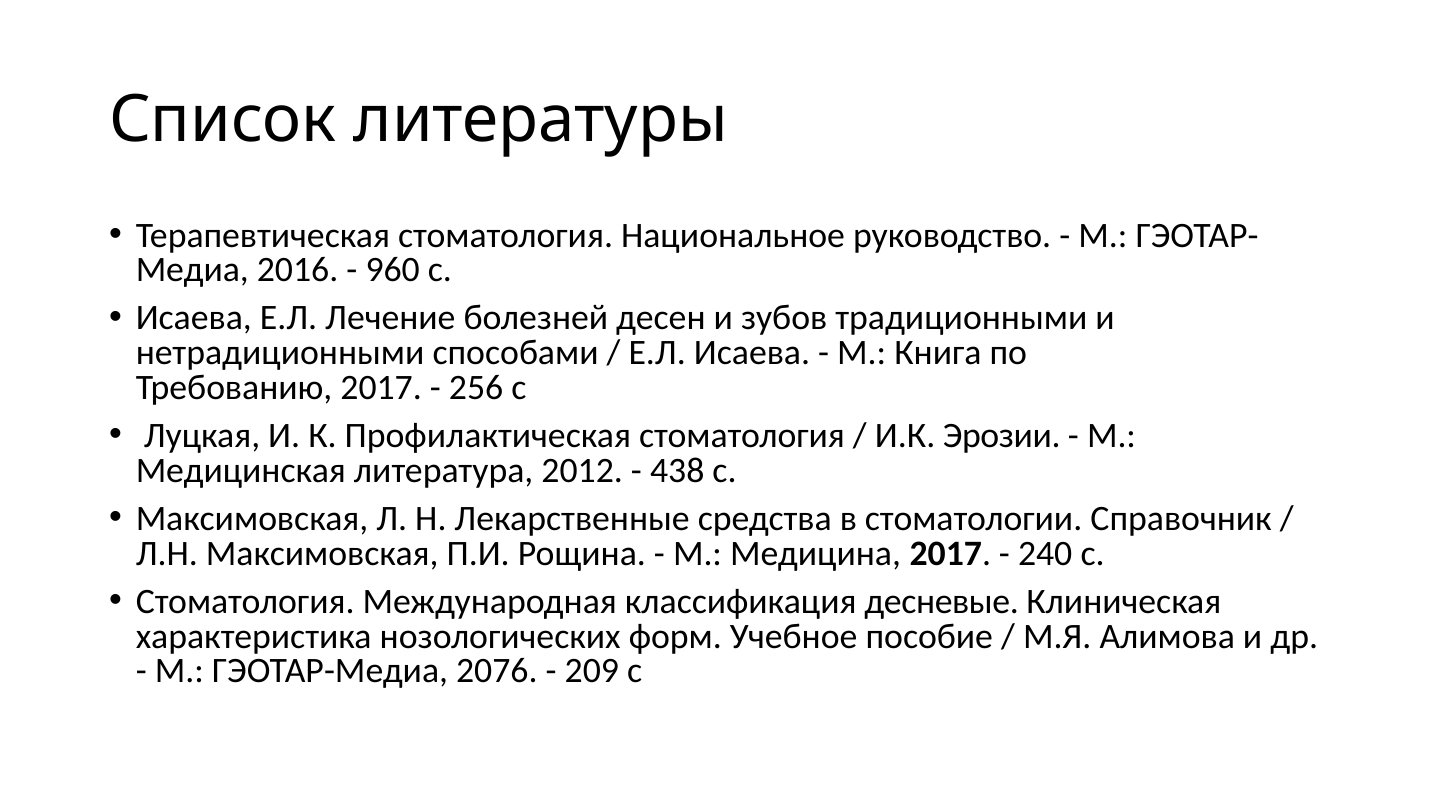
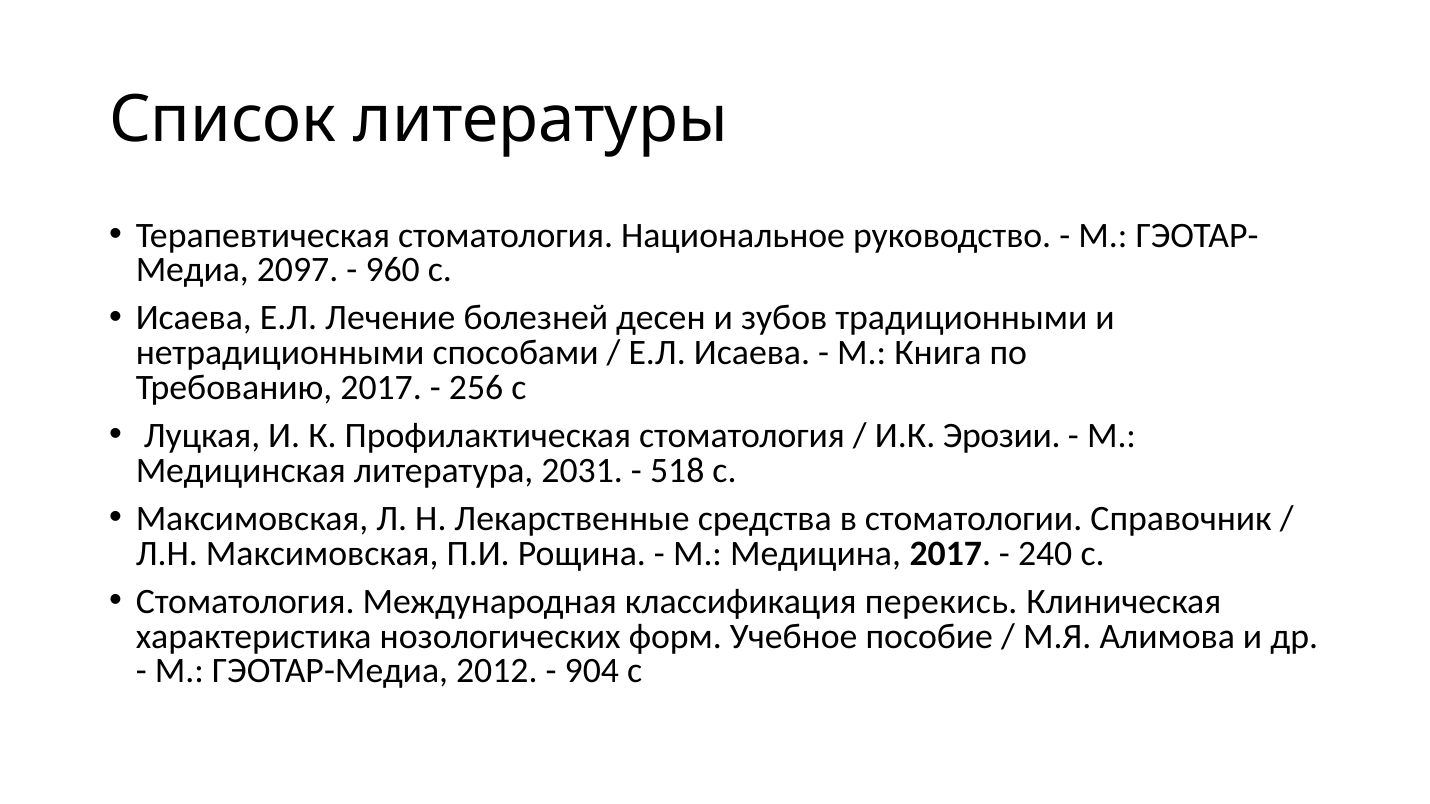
2016: 2016 -> 2097 (298, 270)
2012: 2012 -> 2031 (582, 471)
438: 438 -> 518 (677, 471)
десневые: десневые -> перекись (941, 602)
2076: 2076 -> 2012 (497, 671)
209: 209 -> 904 (592, 671)
